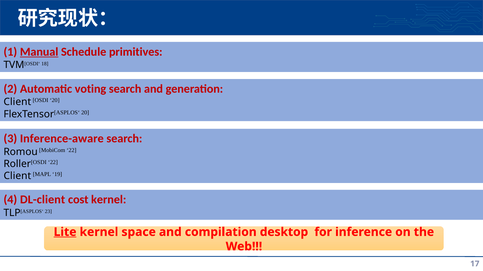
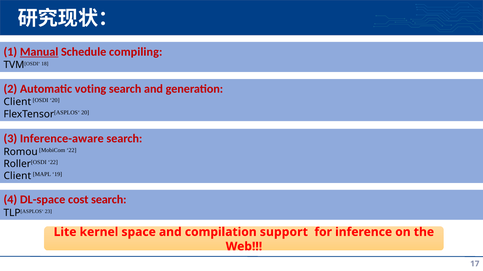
primitives: primitives -> compiling (136, 52)
DL-client: DL-client -> DL-space (43, 200)
cost kernel: kernel -> search (109, 200)
Lite underline: present -> none (65, 233)
desktop: desktop -> support (284, 233)
